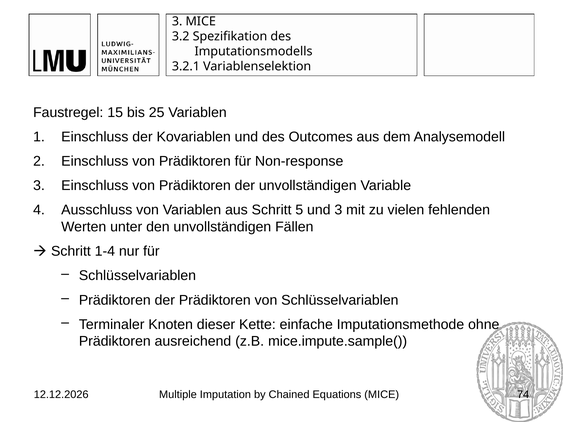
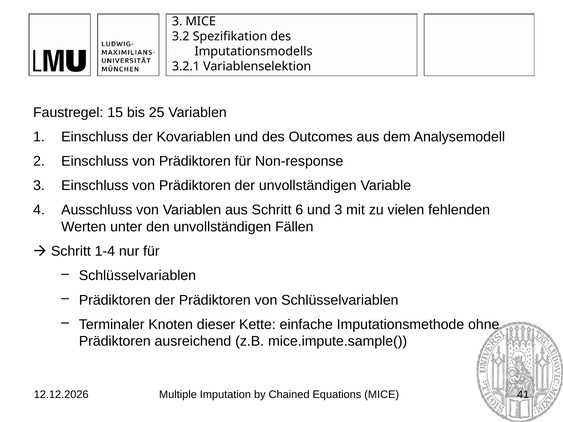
5: 5 -> 6 (299, 210)
74: 74 -> 41 (523, 395)
